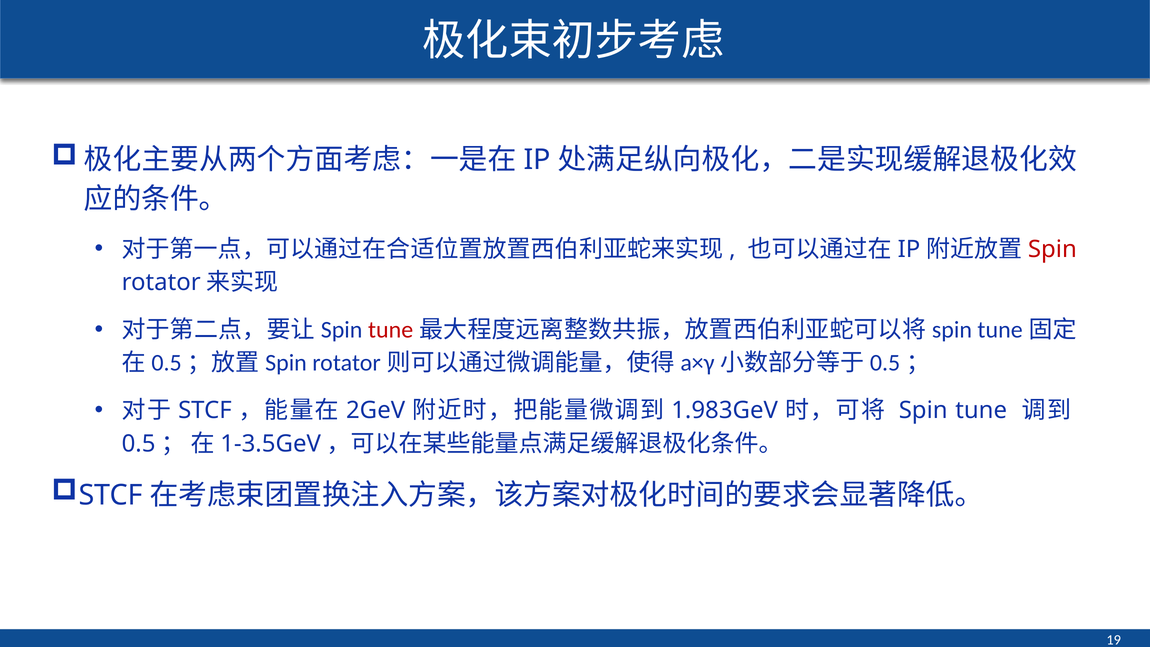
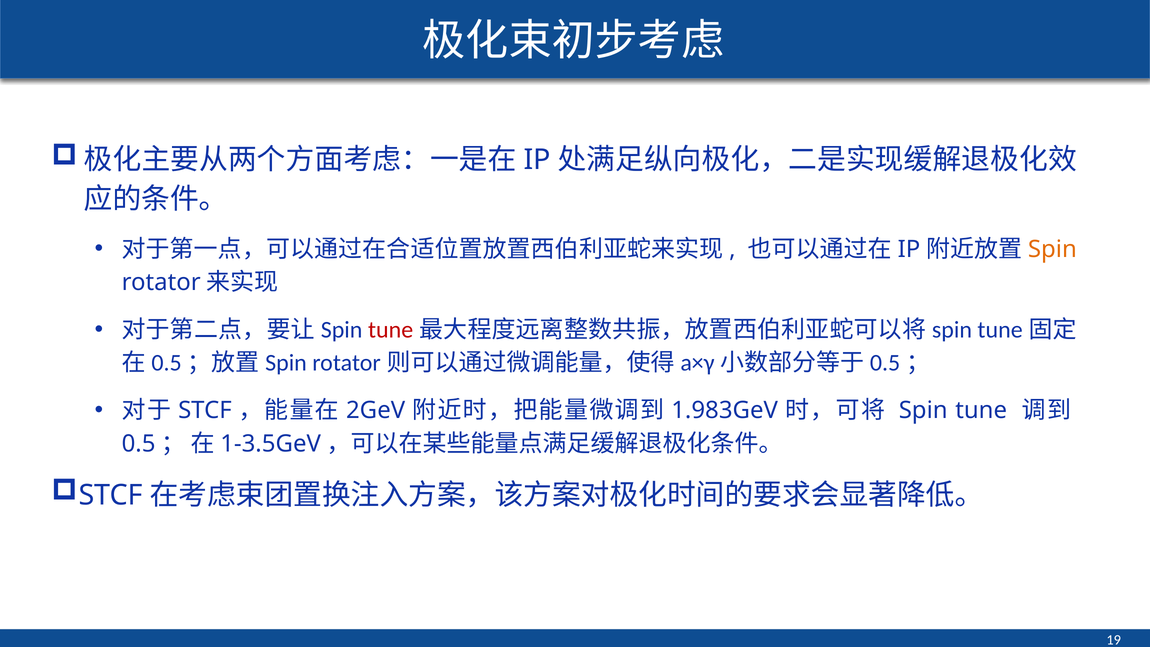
Spin colour: red -> orange (1052, 249)
